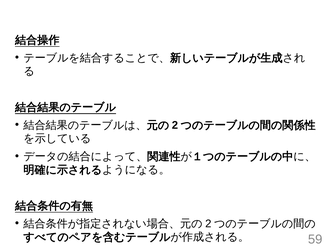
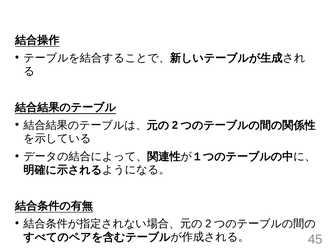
59: 59 -> 45 (315, 239)
